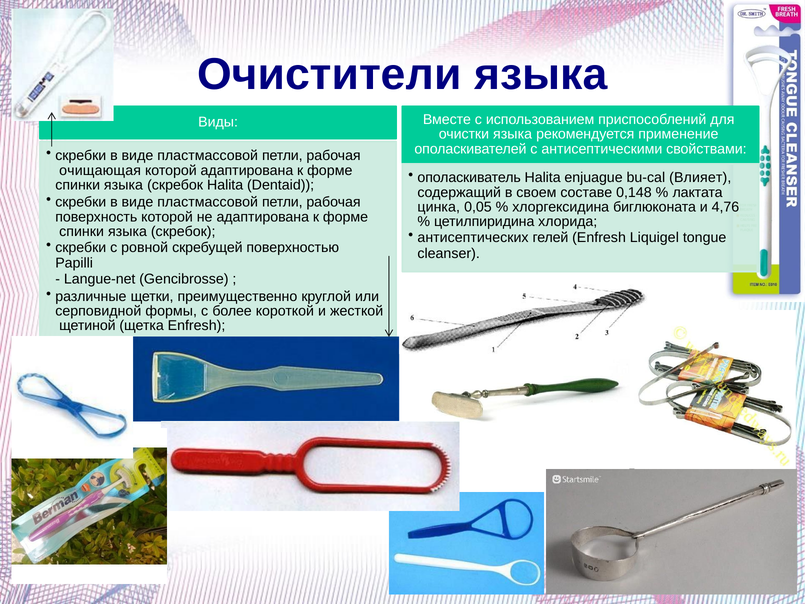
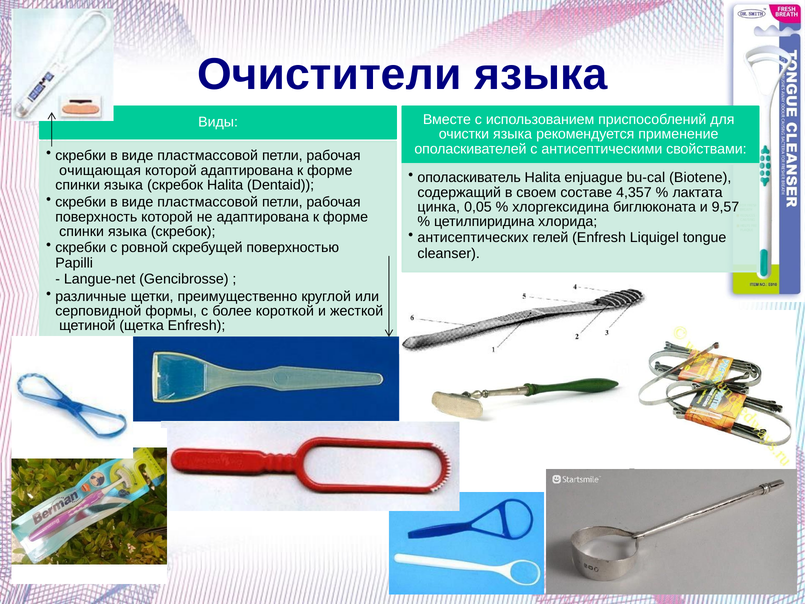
Влияет: Влияет -> Biotene (700, 178)
0,148: 0,148 -> 4,357 (634, 192)
4,76: 4,76 -> 9,57 (725, 207)
